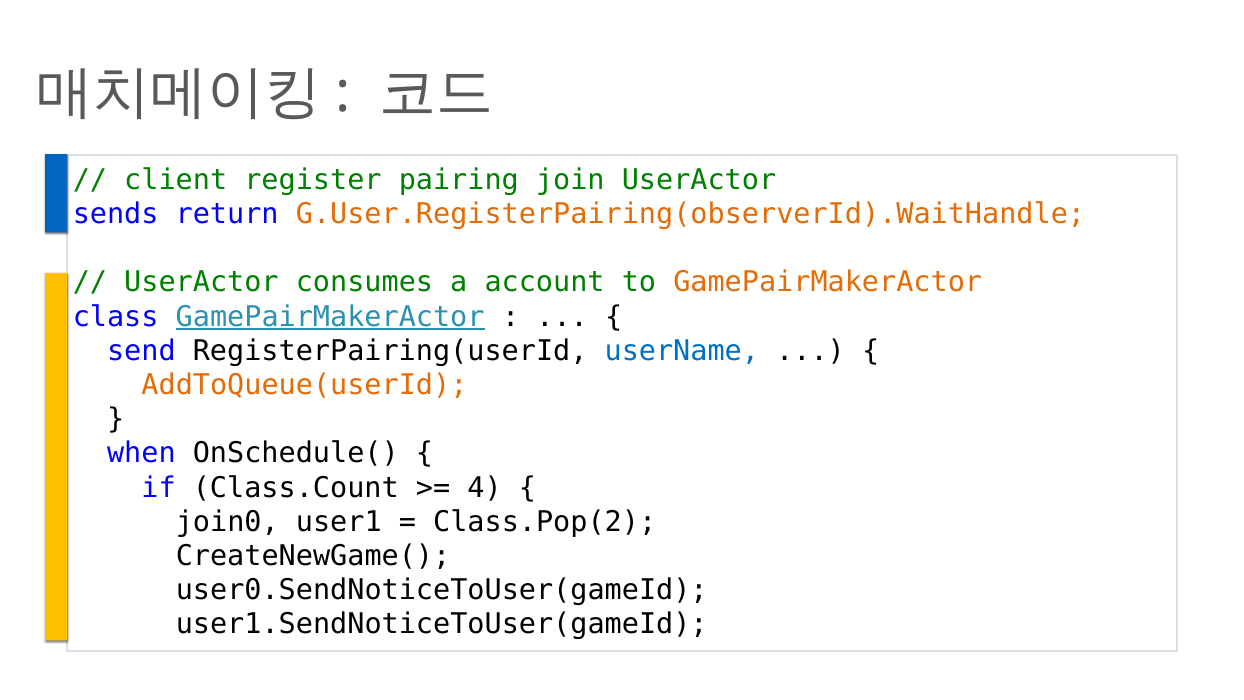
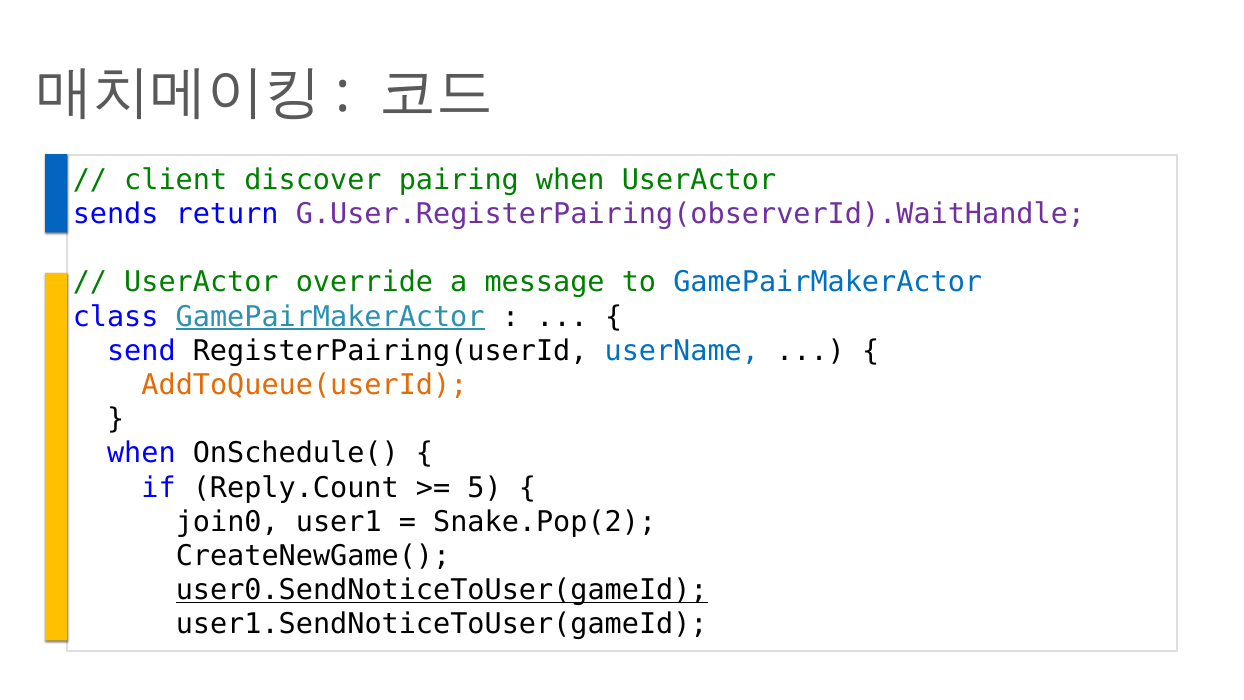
register: register -> discover (313, 180)
pairing join: join -> when (570, 180)
G.User.RegisterPairing(observerId).WaitHandle colour: orange -> purple (690, 214)
consumes: consumes -> override (364, 282)
account: account -> message (545, 282)
GamePairMakerActor colour: orange -> blue (828, 282)
Class.Count: Class.Count -> Reply.Count (296, 488)
4: 4 -> 5 (485, 488)
Class.Pop(2: Class.Pop(2 -> Snake.Pop(2 (545, 522)
user0.SendNoticeToUser(gameId underline: none -> present (442, 590)
